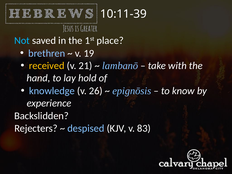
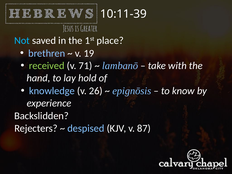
received colour: yellow -> light green (47, 66)
21: 21 -> 71 (85, 66)
83: 83 -> 87 (144, 128)
